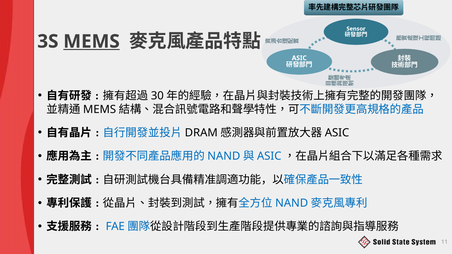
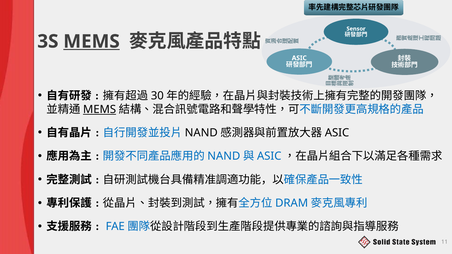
MEMS underline: none -> present (100, 109)
DRAM: DRAM -> NAND (201, 133)
NAND: NAND -> DRAM (292, 203)
